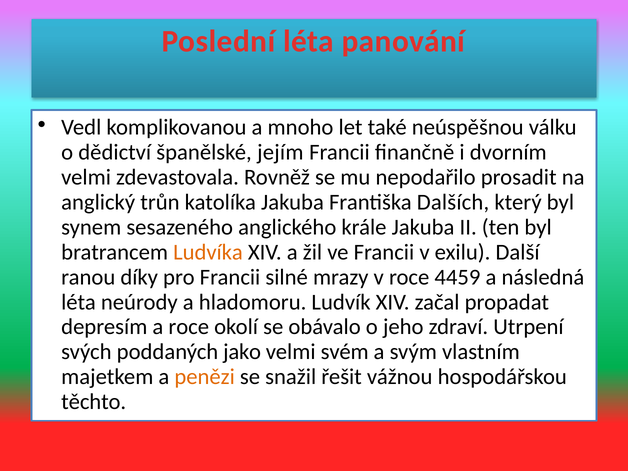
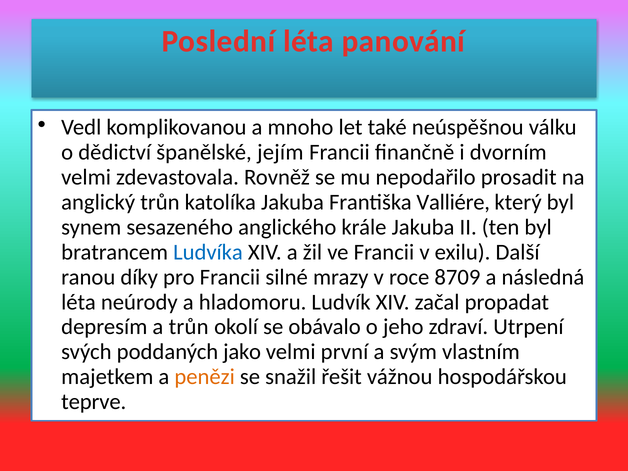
Dalších: Dalších -> Valliére (453, 202)
Ludvíka colour: orange -> blue (208, 252)
4459: 4459 -> 8709 (457, 277)
a roce: roce -> trůn (189, 327)
svém: svém -> první (345, 352)
těchto: těchto -> teprve (94, 402)
